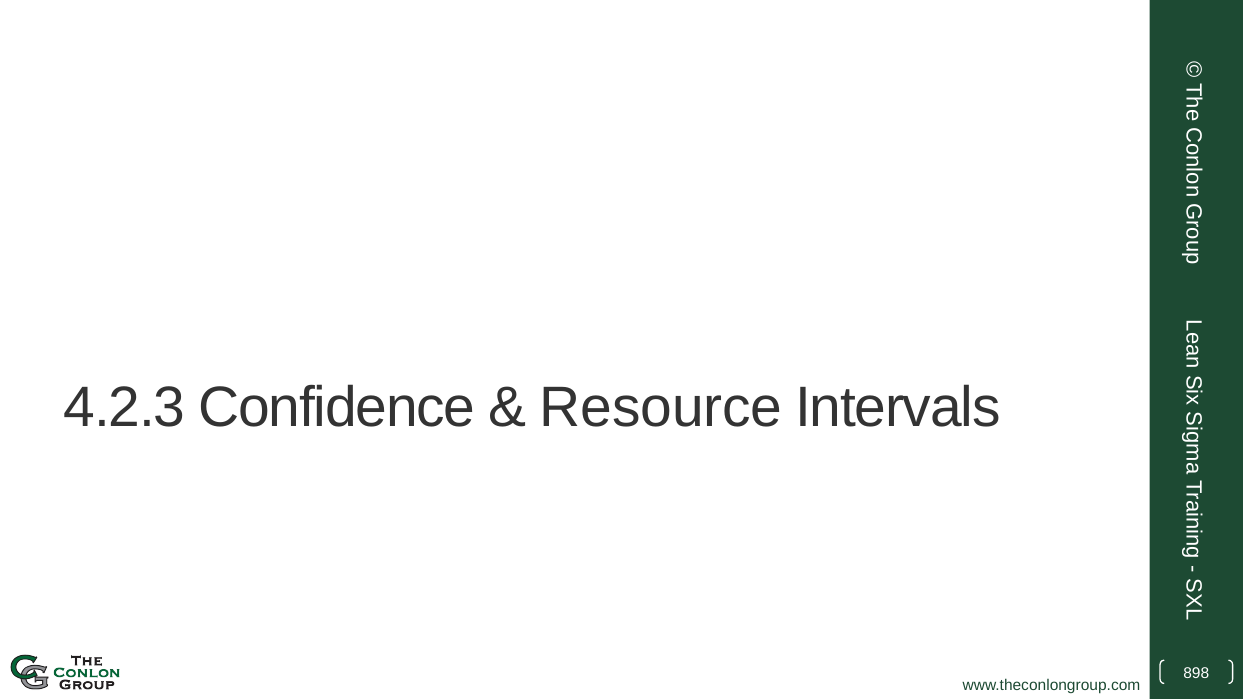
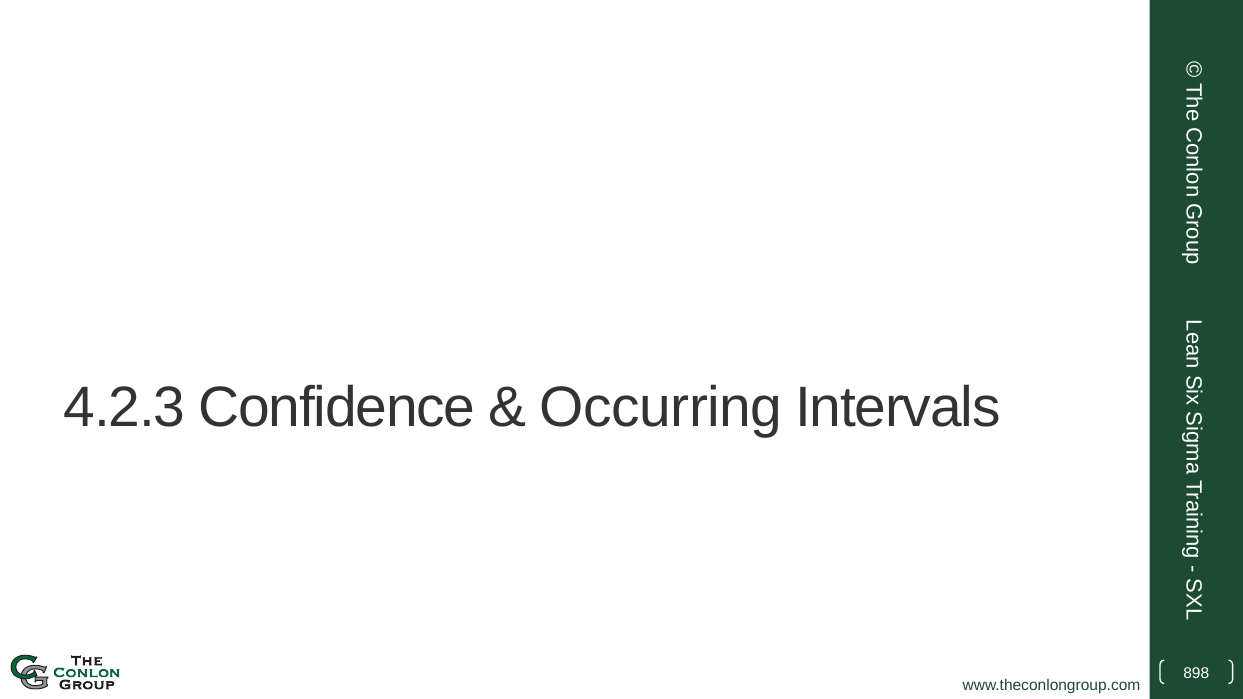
Resource: Resource -> Occurring (661, 408)
